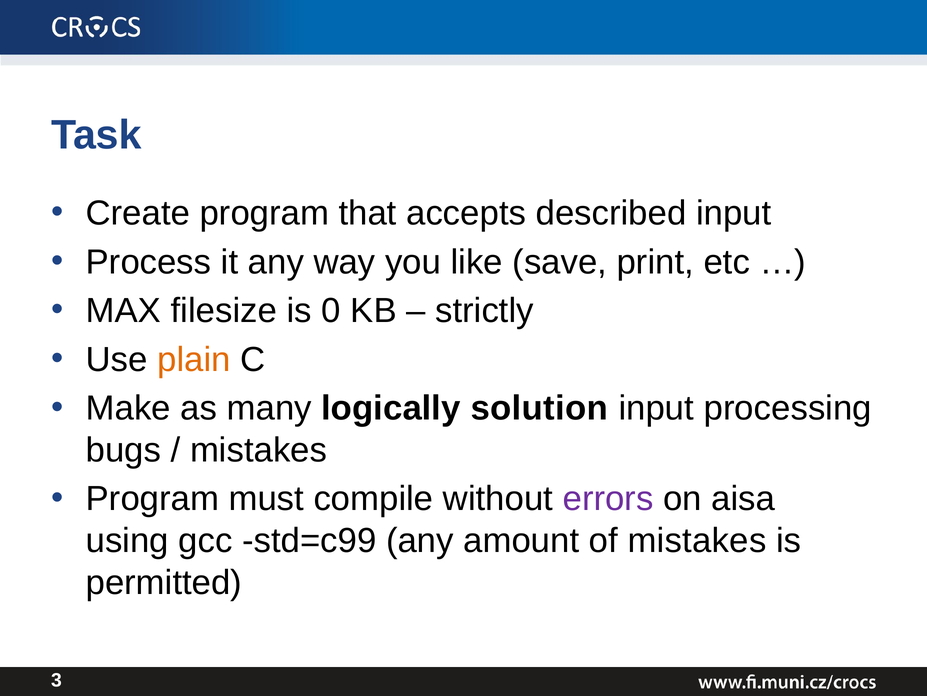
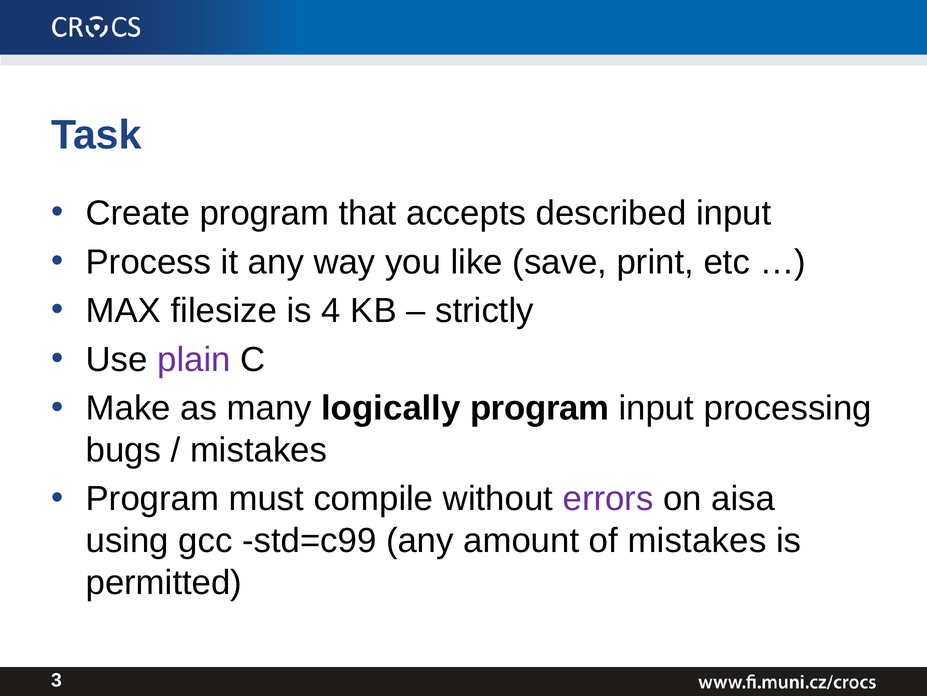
0: 0 -> 4 (331, 310)
plain colour: orange -> purple (194, 359)
logically solution: solution -> program (540, 408)
